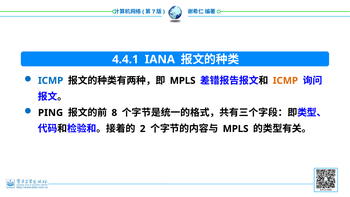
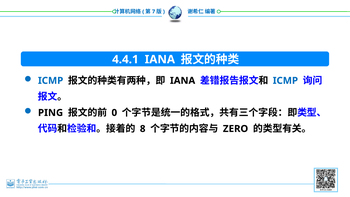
MPLS: MPLS -> IANA (183, 81)
ICMP colour: orange -> blue (285, 81)
8: 8 -> 0 (114, 113)
2: 2 -> 8 (143, 129)
MPLS: MPLS -> ZERO (236, 129)
